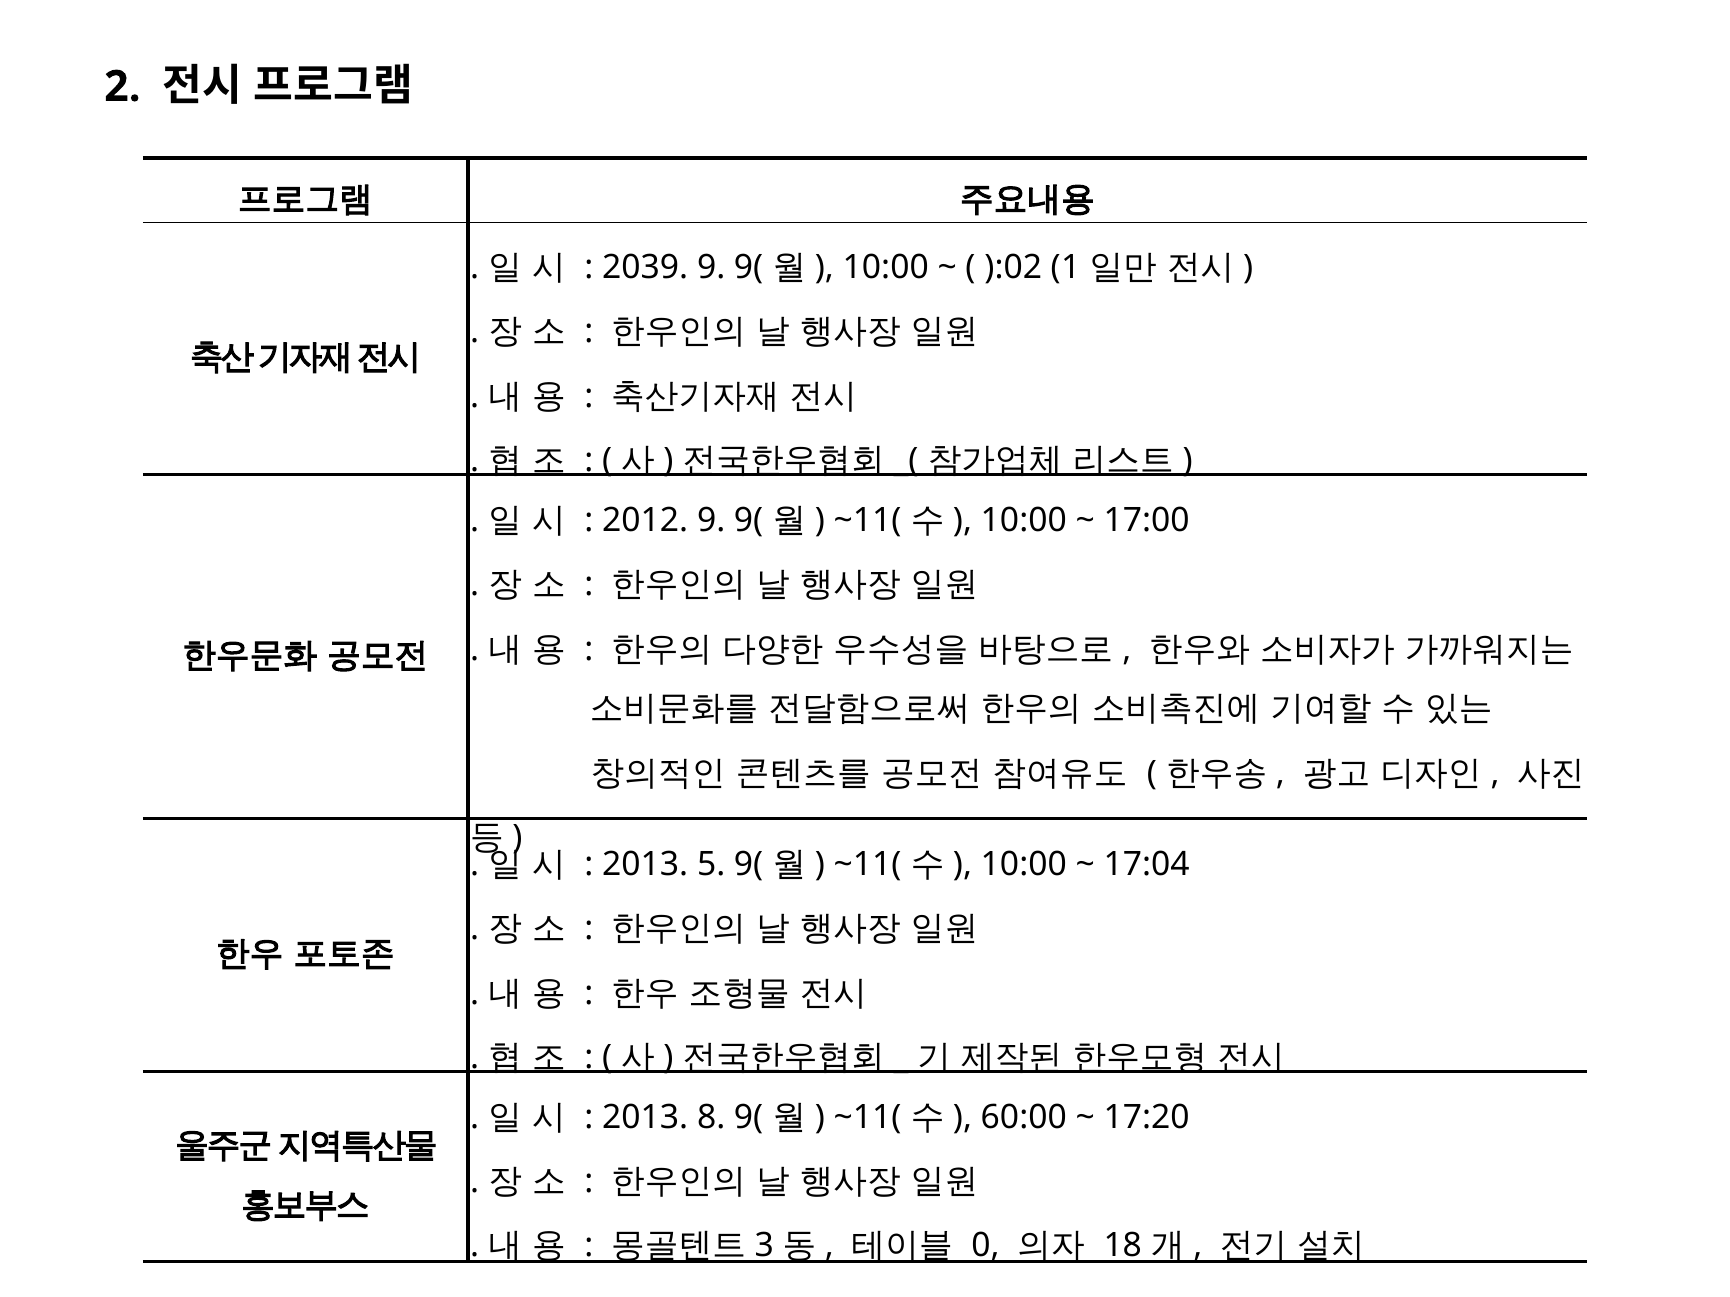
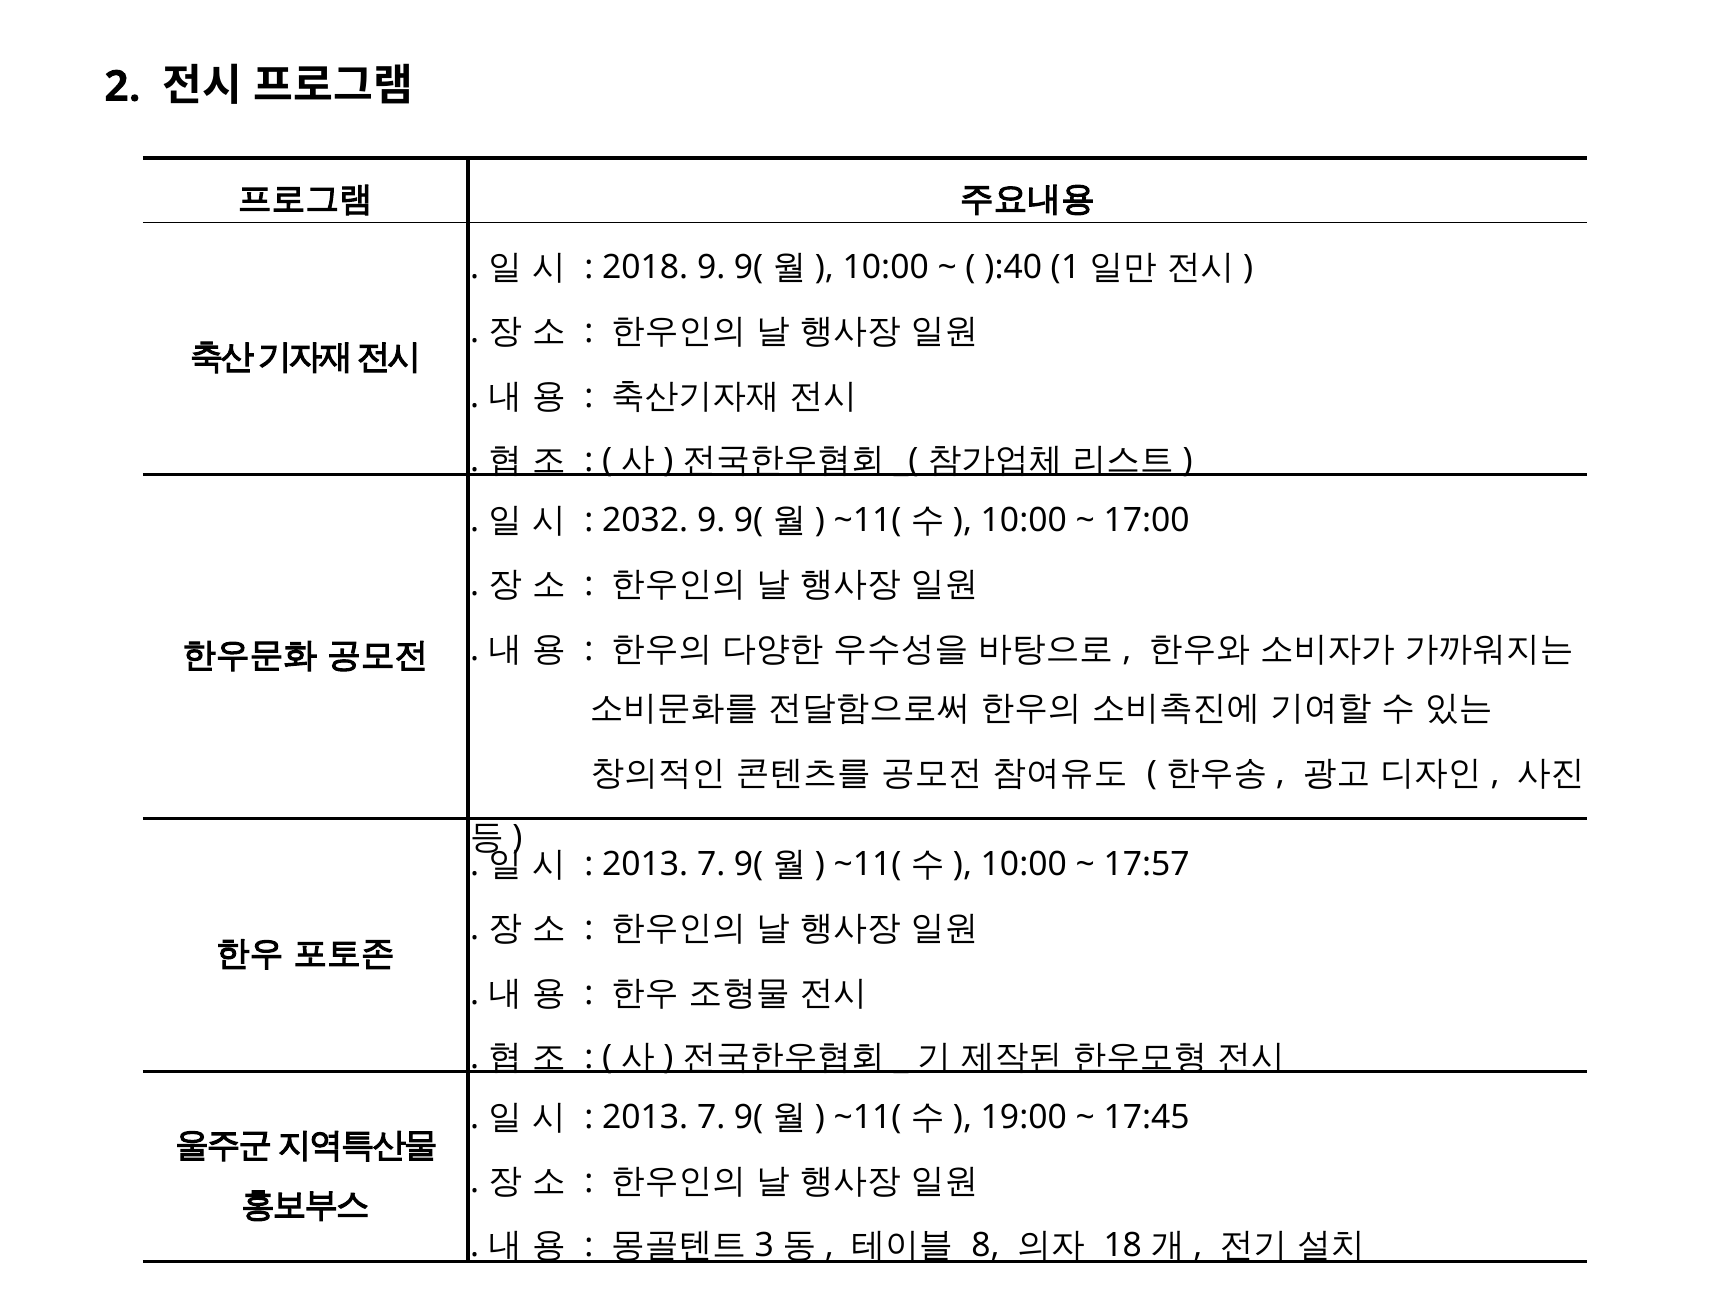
2039: 2039 -> 2018 (645, 267)
):02: ):02 -> ):40 (1013, 267)
2012: 2012 -> 2032 (645, 520)
5: 5 -> 7 (711, 864)
17:04: 17:04 -> 17:57 (1147, 864)
8: 8 -> 7 (711, 1117)
60:00: 60:00 -> 19:00 (1024, 1117)
17:20: 17:20 -> 17:45 (1147, 1117)
0: 0 -> 8 (986, 1246)
